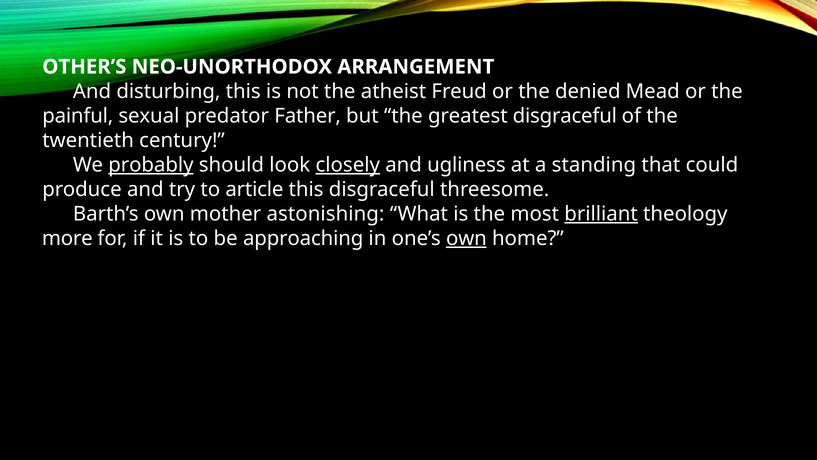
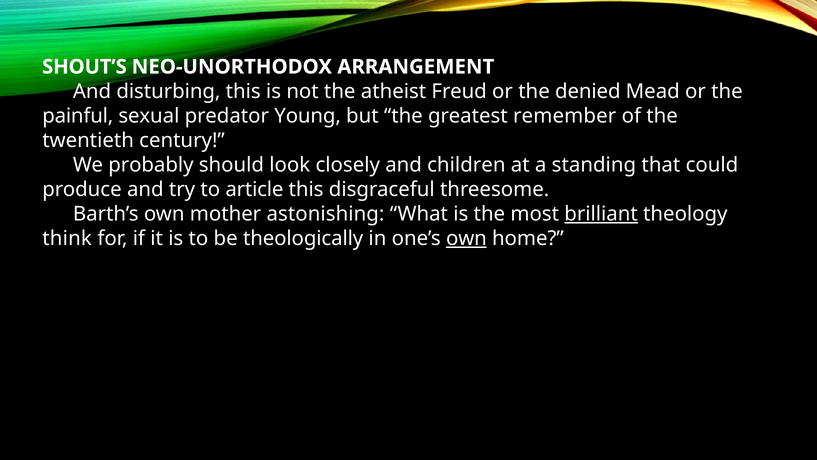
OTHER’S: OTHER’S -> SHOUT’S (84, 67)
Father: Father -> Young (308, 116)
greatest disgraceful: disgraceful -> remember (565, 116)
probably underline: present -> none (151, 165)
closely underline: present -> none (348, 165)
ugliness: ugliness -> children (466, 165)
more: more -> think (67, 238)
approaching: approaching -> theologically (303, 238)
